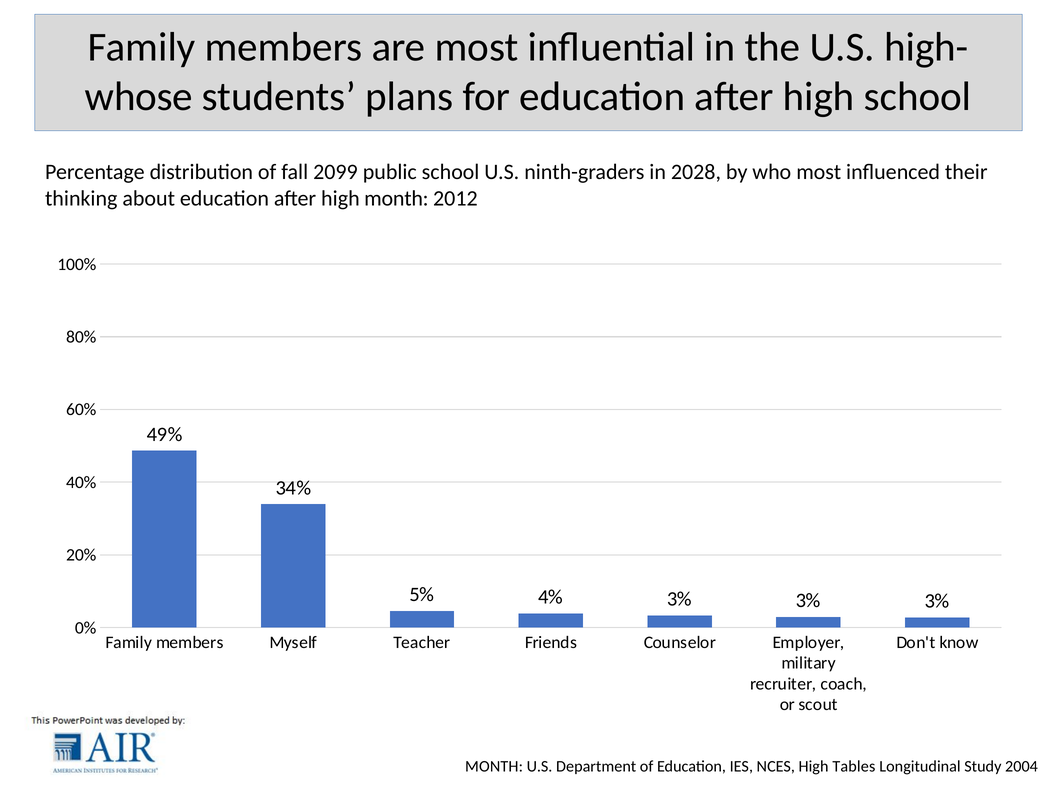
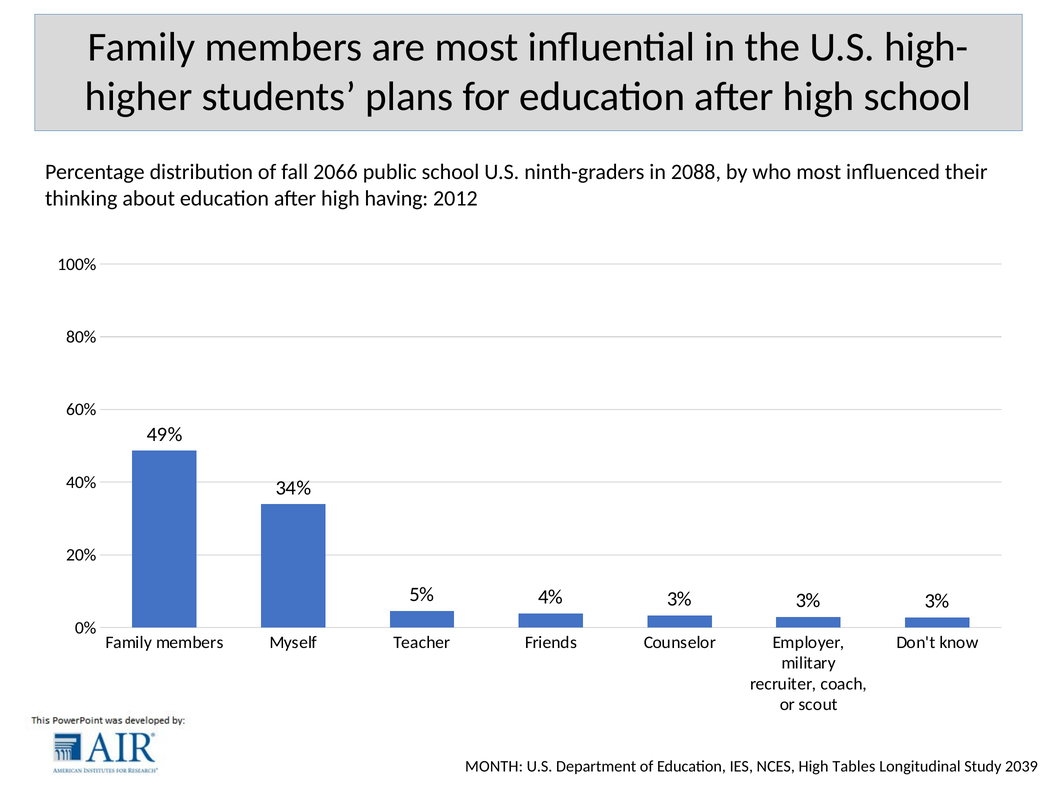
whose: whose -> higher (139, 97)
2099: 2099 -> 2066 (335, 172)
2028: 2028 -> 2088 (696, 172)
high month: month -> having (396, 198)
2004: 2004 -> 2039 (1021, 766)
